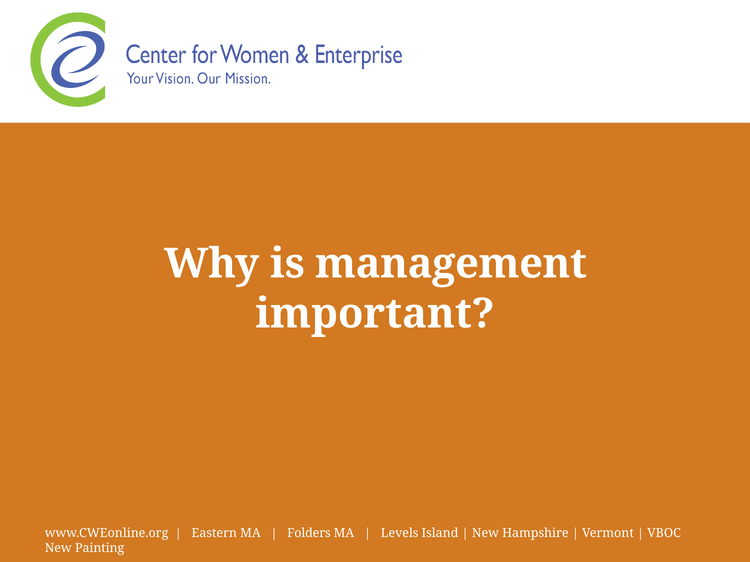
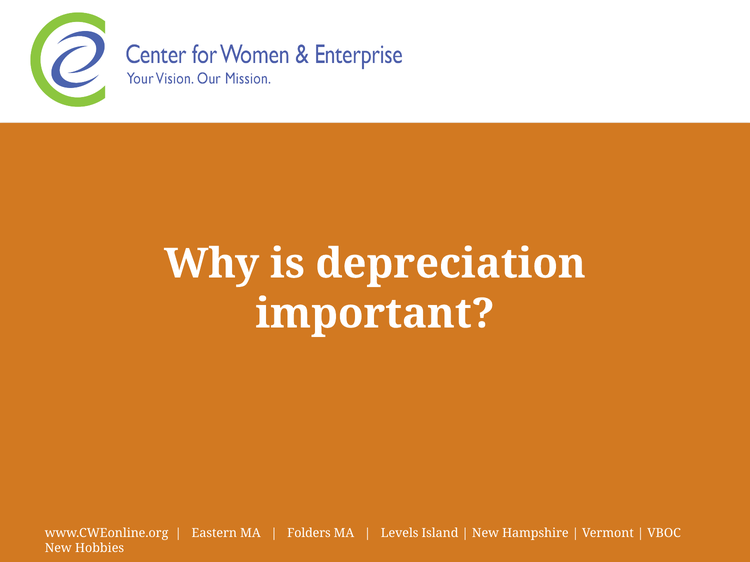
management: management -> depreciation (451, 264)
Painting: Painting -> Hobbies (100, 548)
